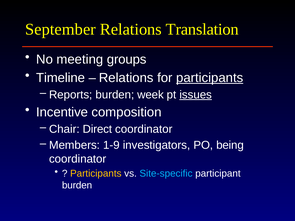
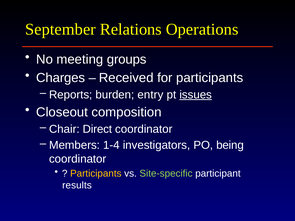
Translation: Translation -> Operations (202, 29)
Timeline: Timeline -> Charges (61, 78)
Relations: Relations -> Received (126, 78)
participants underline: present -> none (210, 78)
week: week -> entry (150, 95)
Incentive: Incentive -> Closeout (62, 112)
1-9: 1-9 -> 1-4 (111, 145)
Site-specific colour: light blue -> light green (166, 174)
burden: burden -> results (77, 185)
